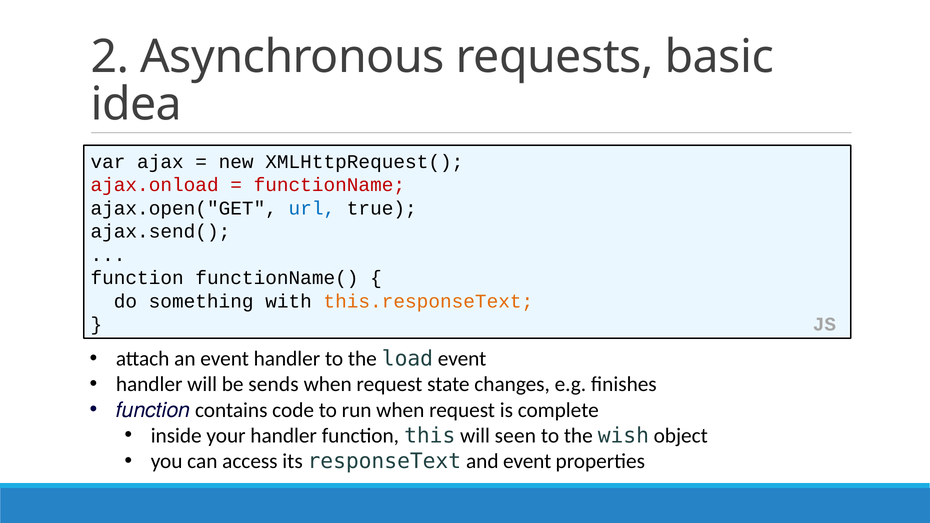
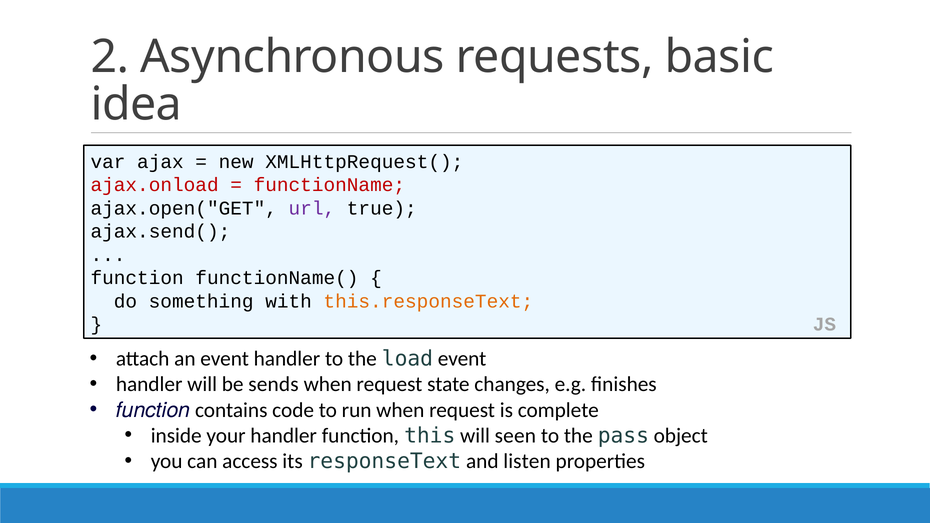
url colour: blue -> purple (312, 208)
wish: wish -> pass (623, 436)
and event: event -> listen (527, 461)
